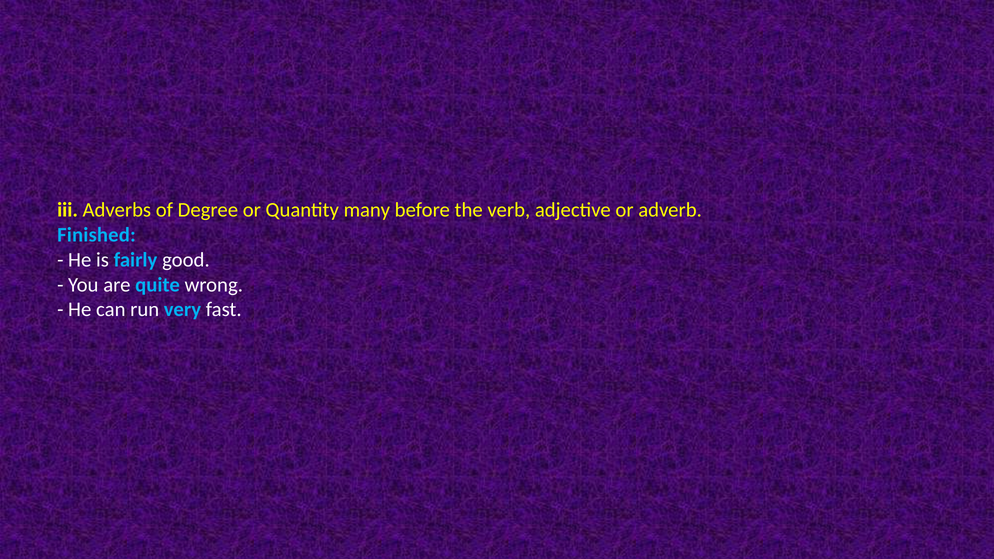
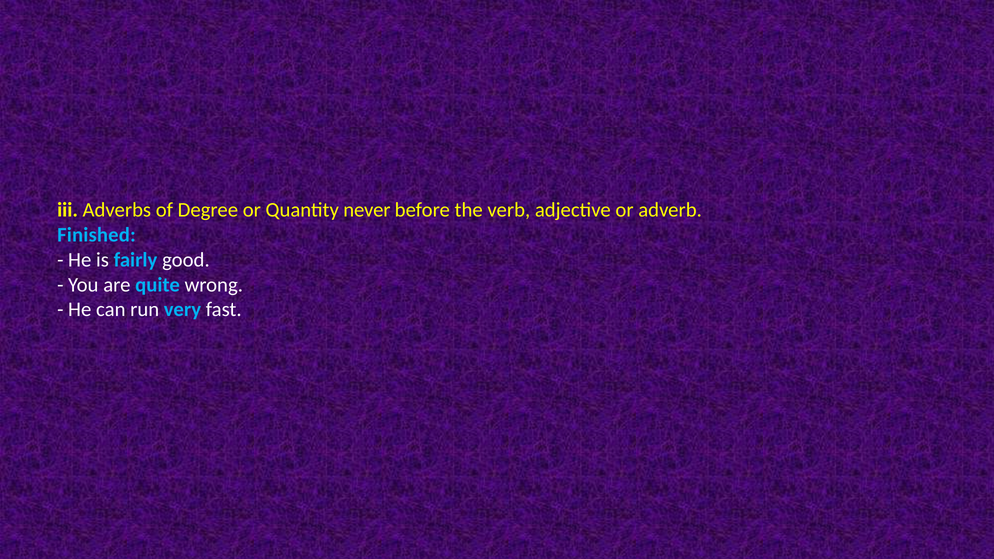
many: many -> never (367, 210)
